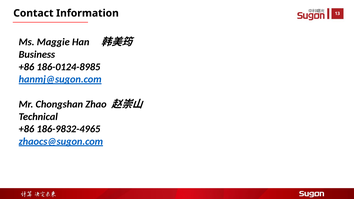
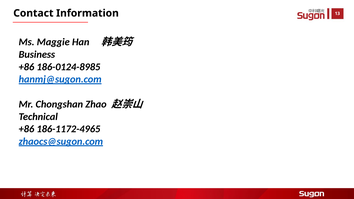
186-9832-4965: 186-9832-4965 -> 186-1172-4965 (68, 129)
